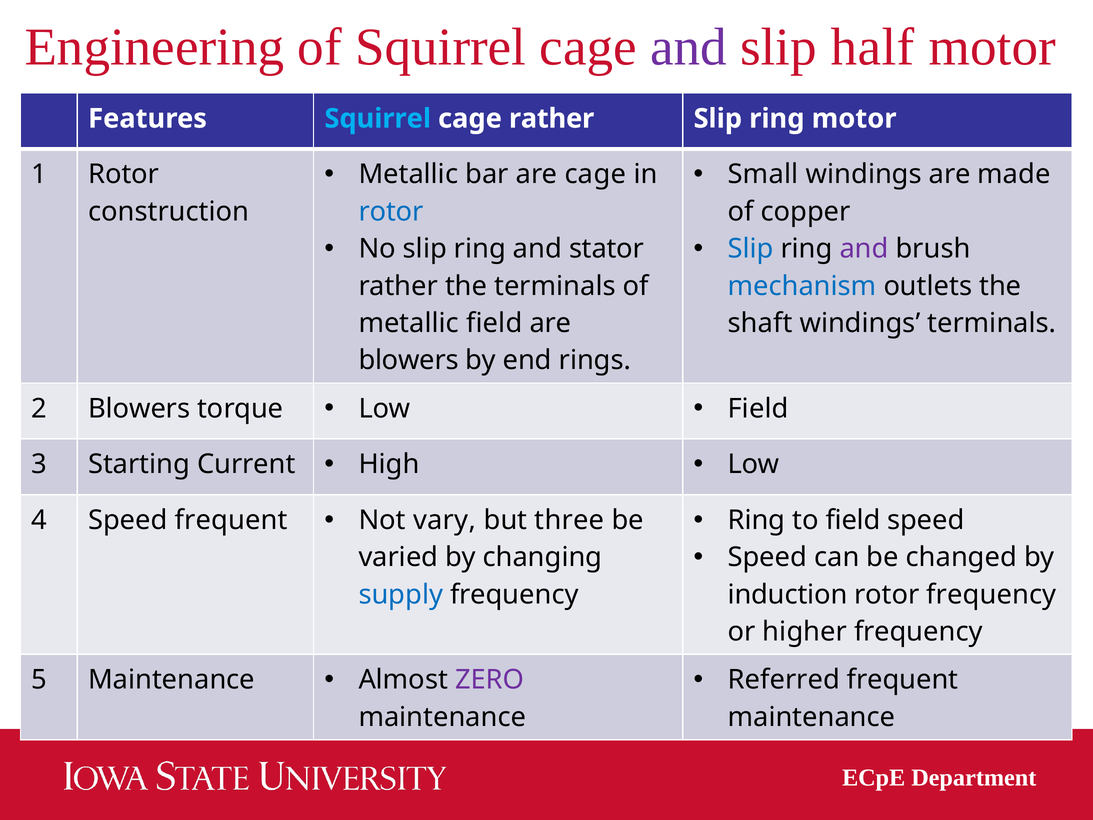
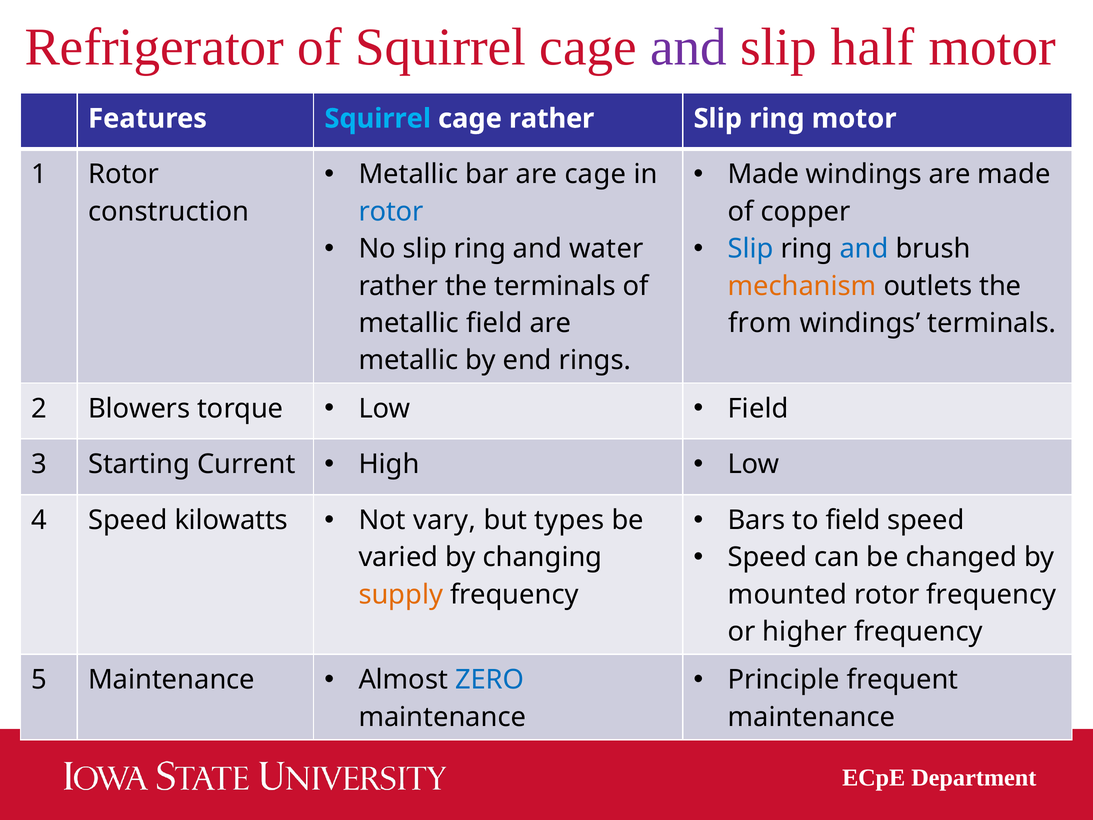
Engineering: Engineering -> Refrigerator (154, 47)
Small: Small -> Made (763, 174)
stator: stator -> water (606, 249)
and colour: purple -> blue (864, 249)
mechanism colour: blue -> orange (802, 286)
shaft: shaft -> from (760, 323)
blowers: blowers -> metallic (409, 360)
Ring: Ring -> Bars (756, 520)
Speed frequent: frequent -> kilowatts (231, 520)
three: three -> types (569, 520)
supply colour: blue -> orange (401, 594)
induction: induction -> mounted (787, 594)
Referred: Referred -> Principle (784, 680)
ZERO colour: purple -> blue (490, 680)
